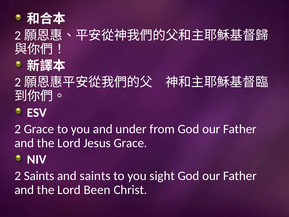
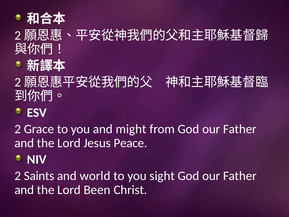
under: under -> might (131, 129)
Jesus Grace: Grace -> Peace (130, 143)
and saints: saints -> world (95, 176)
